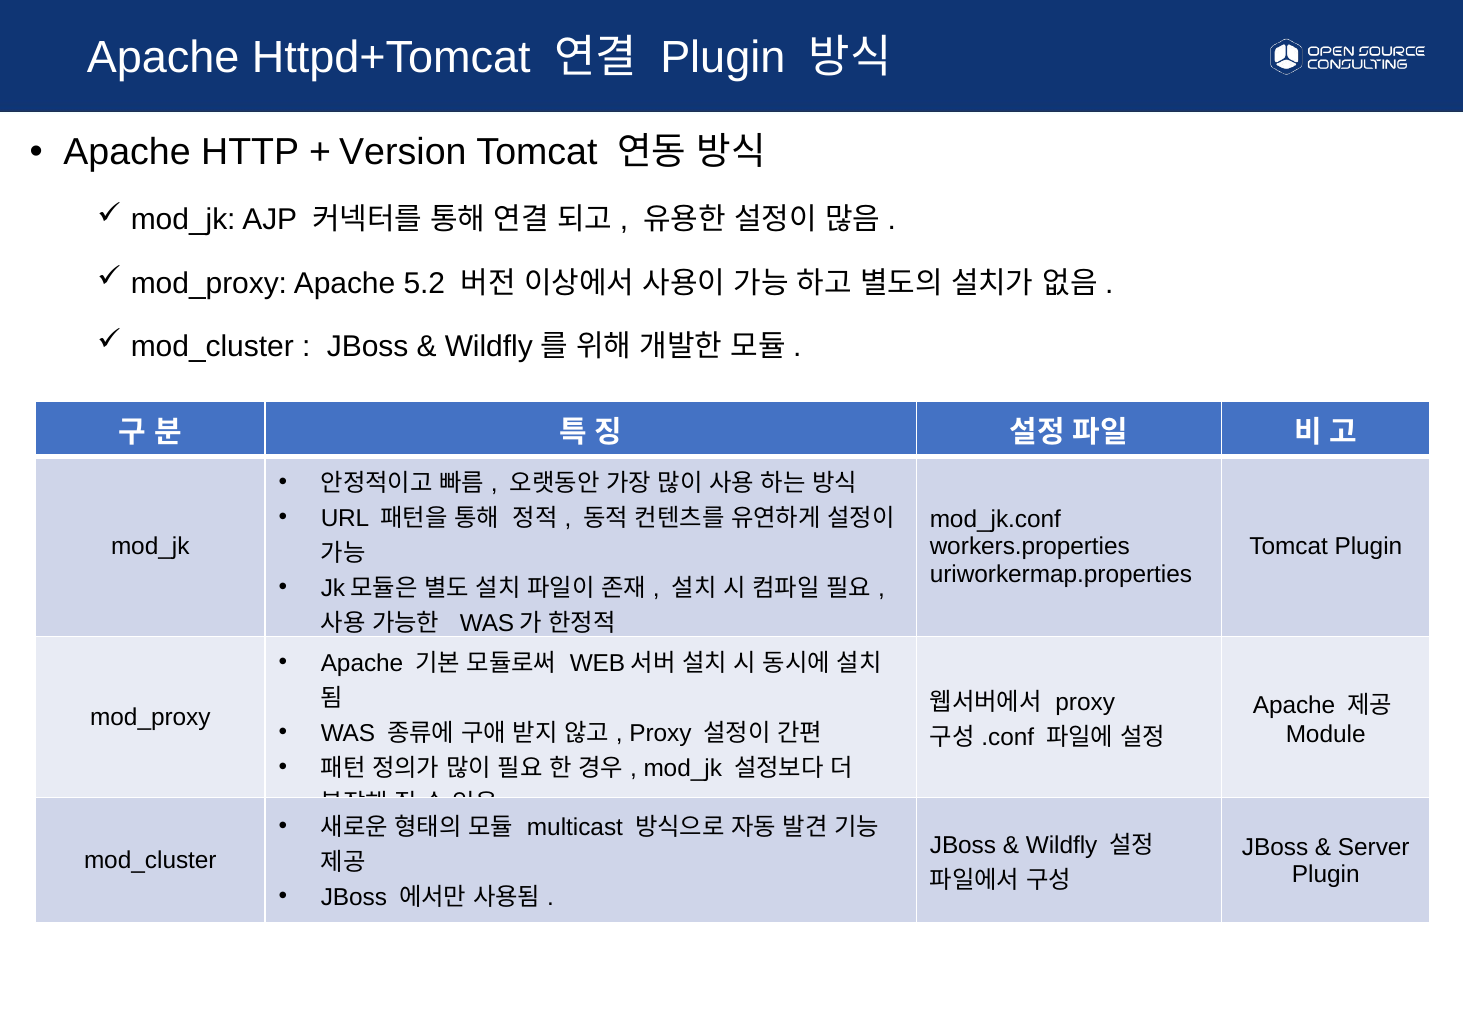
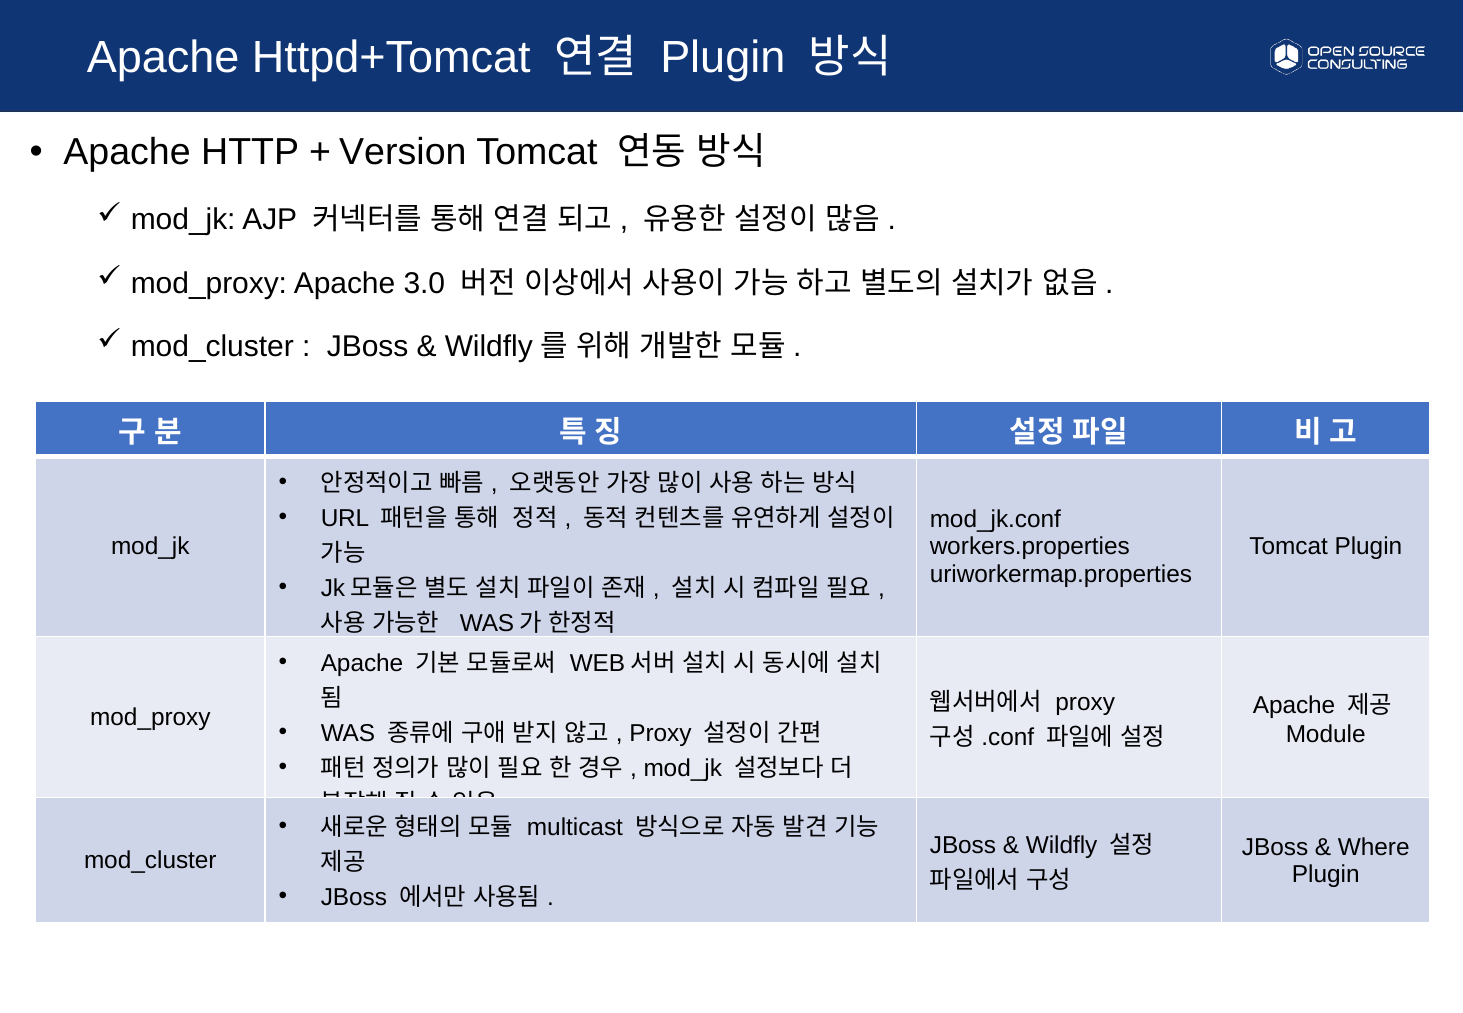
5.2: 5.2 -> 3.0 (424, 283)
Server: Server -> Where (1374, 847)
